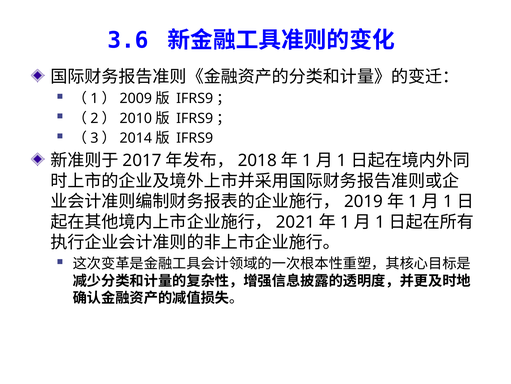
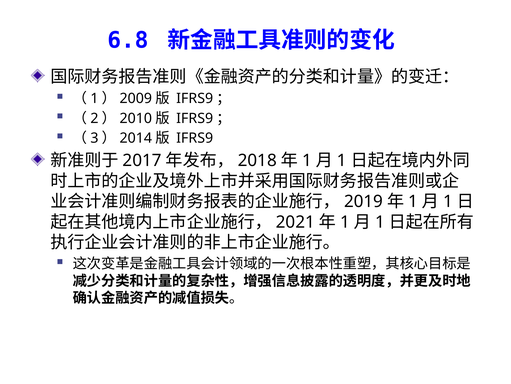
3.6: 3.6 -> 6.8 (128, 40)
